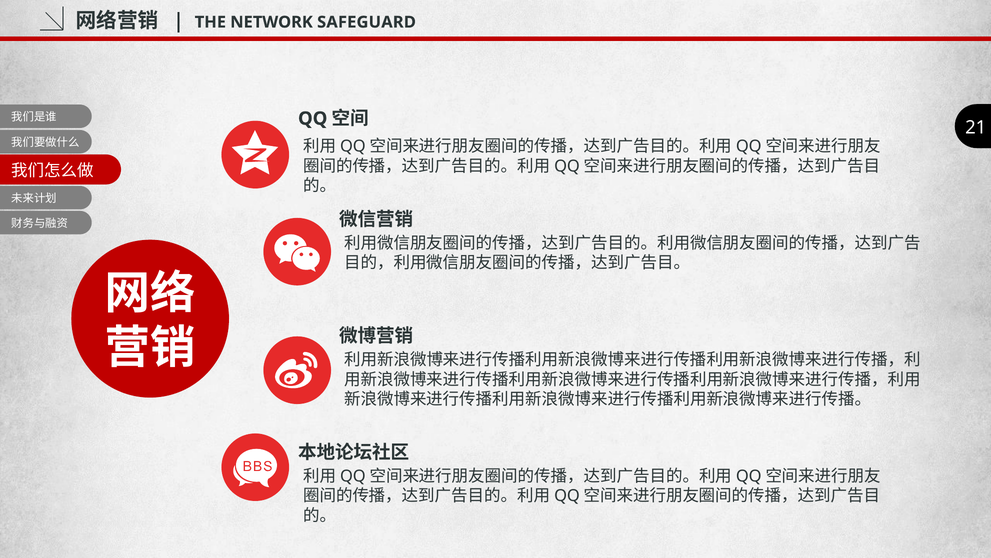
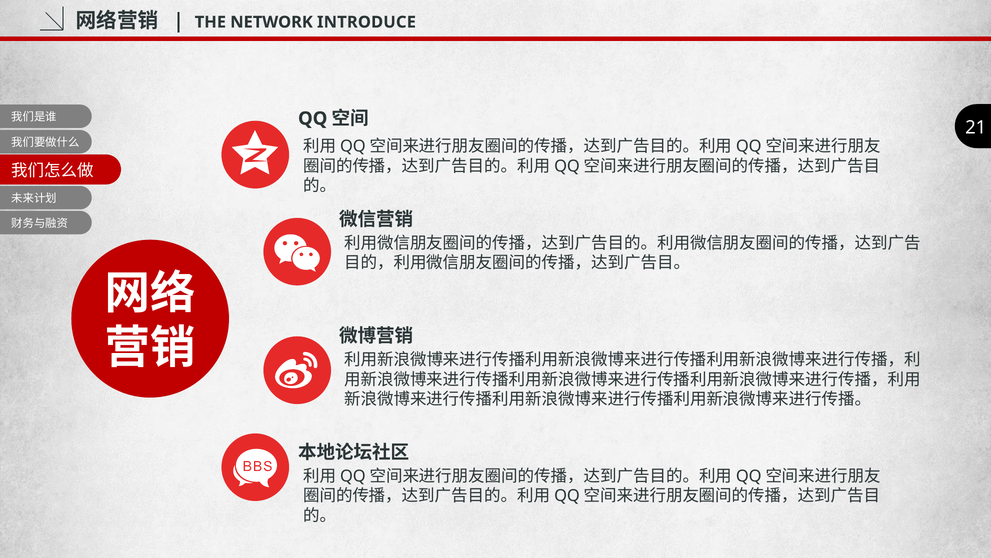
SAFEGUARD: SAFEGUARD -> INTRODUCE (366, 22)
